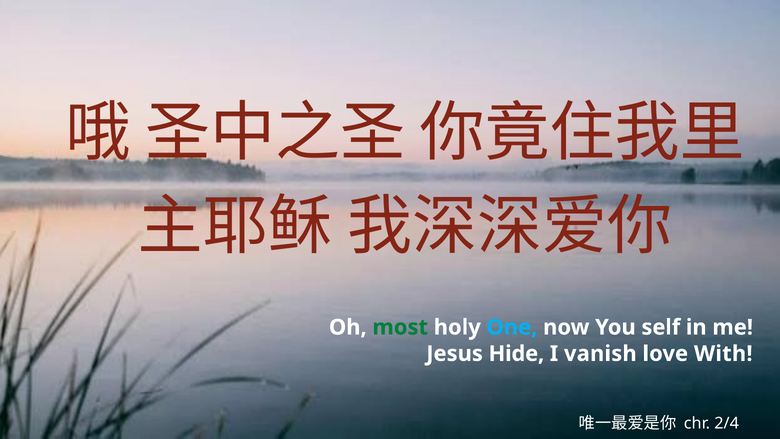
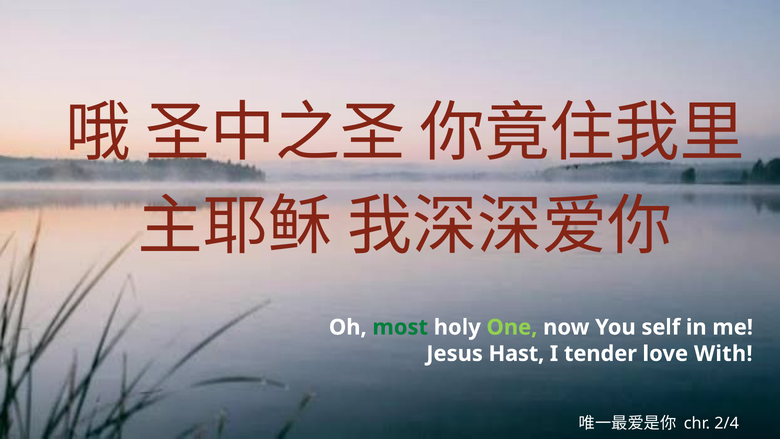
One colour: light blue -> light green (512, 327)
Hide: Hide -> Hast (516, 353)
vanish: vanish -> tender (600, 353)
